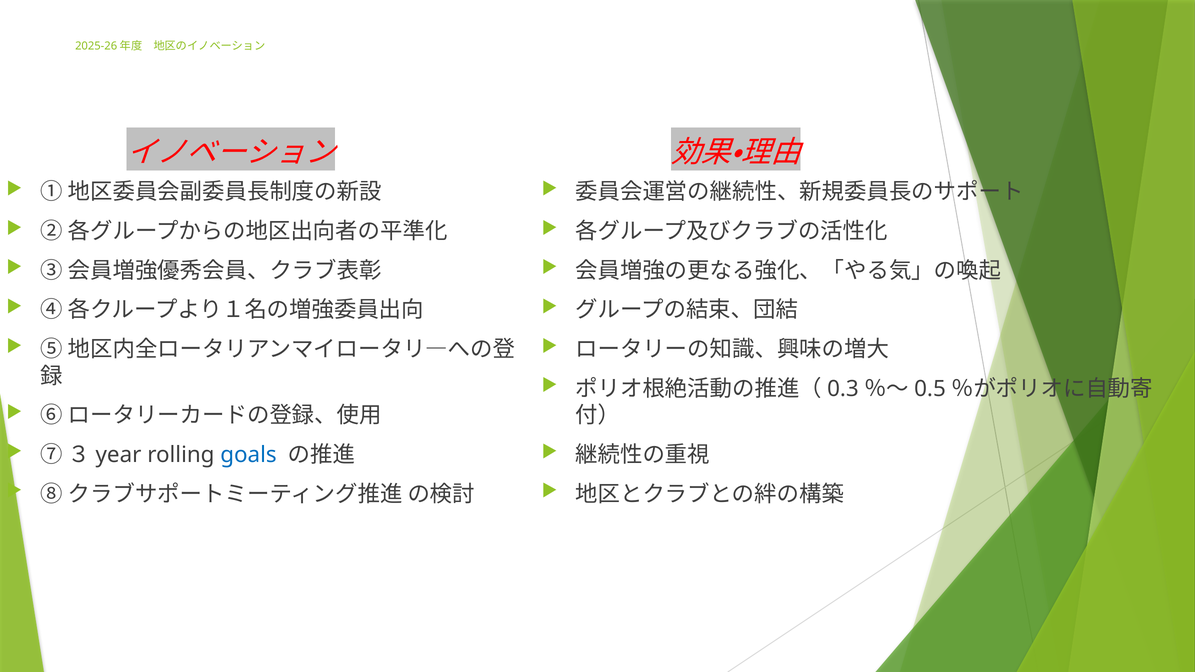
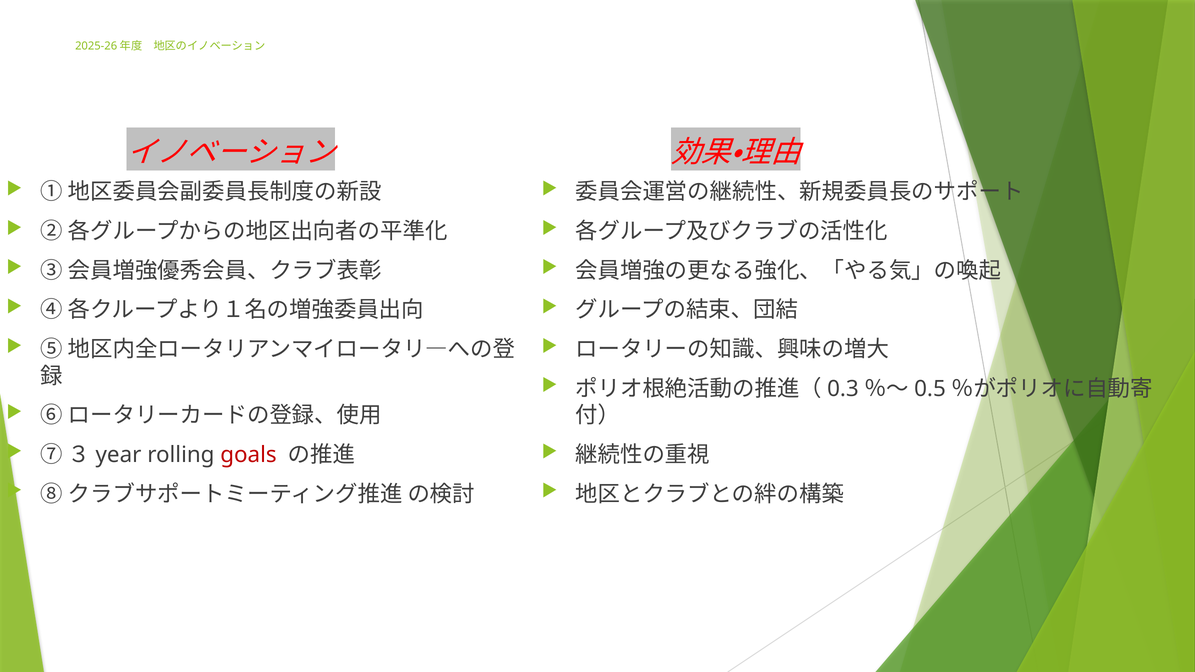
goals colour: blue -> red (248, 455)
